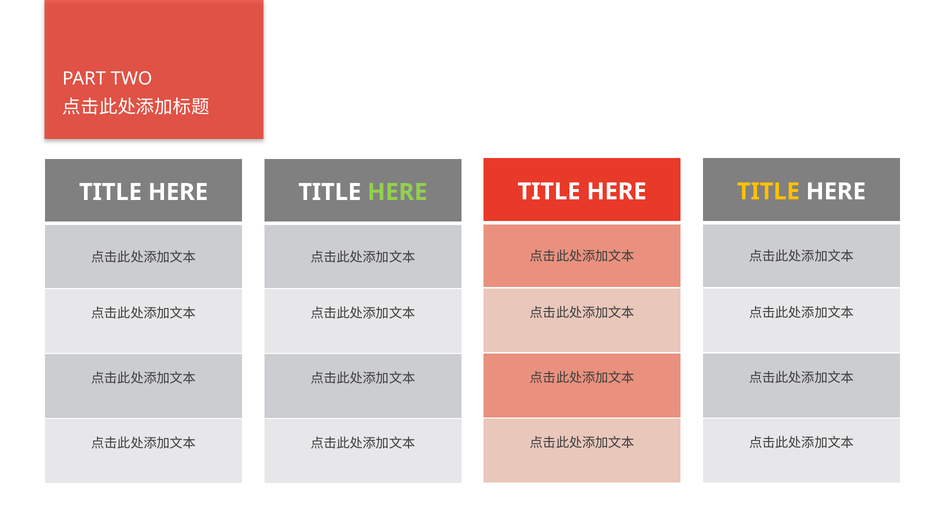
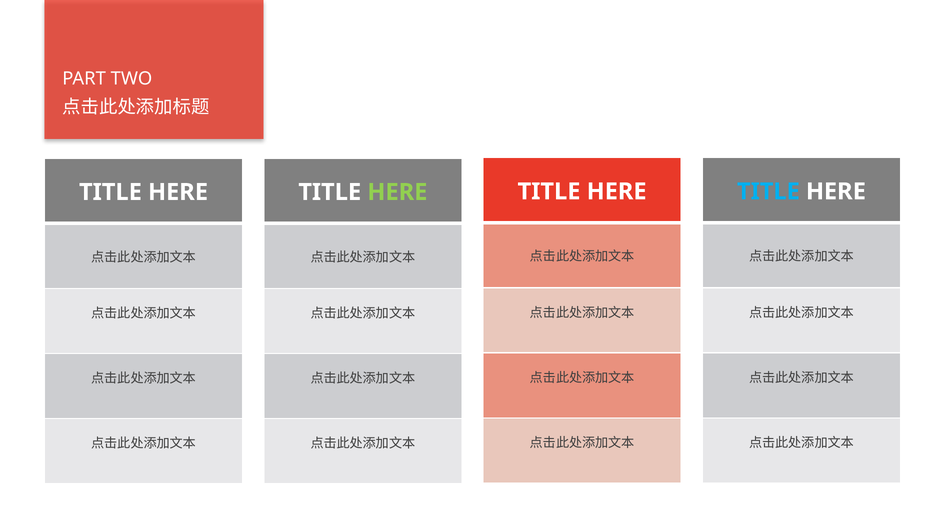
TITLE colour: yellow -> light blue (768, 191)
